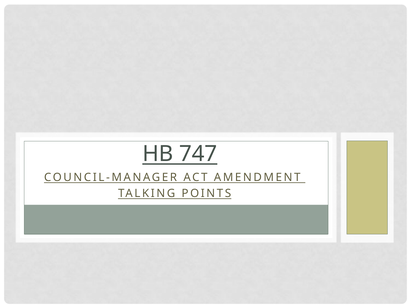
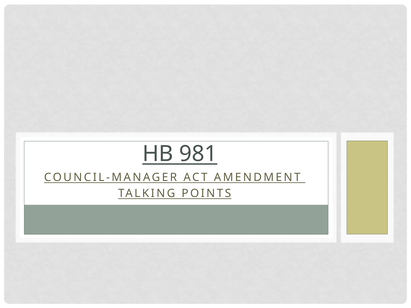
747: 747 -> 981 (198, 154)
